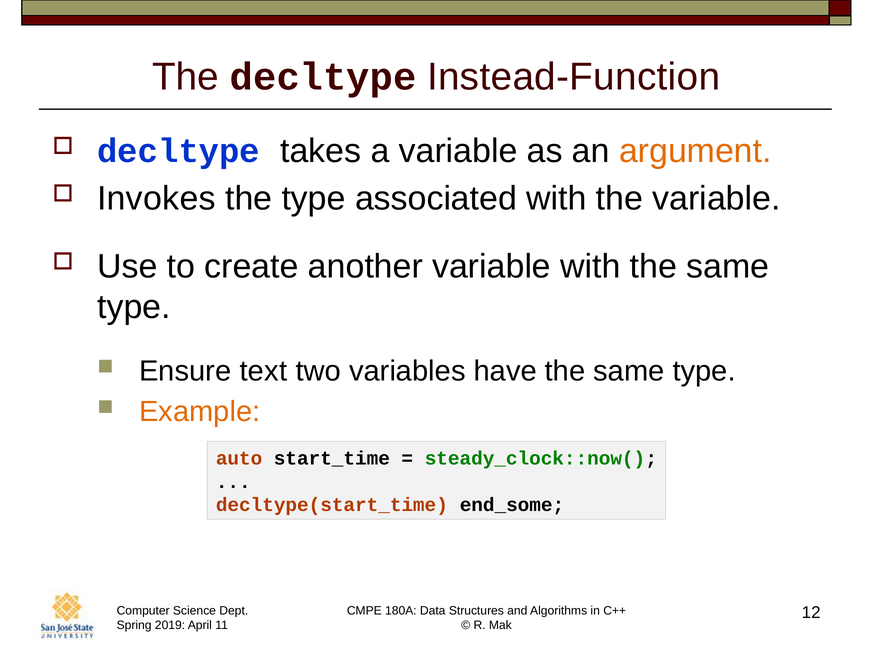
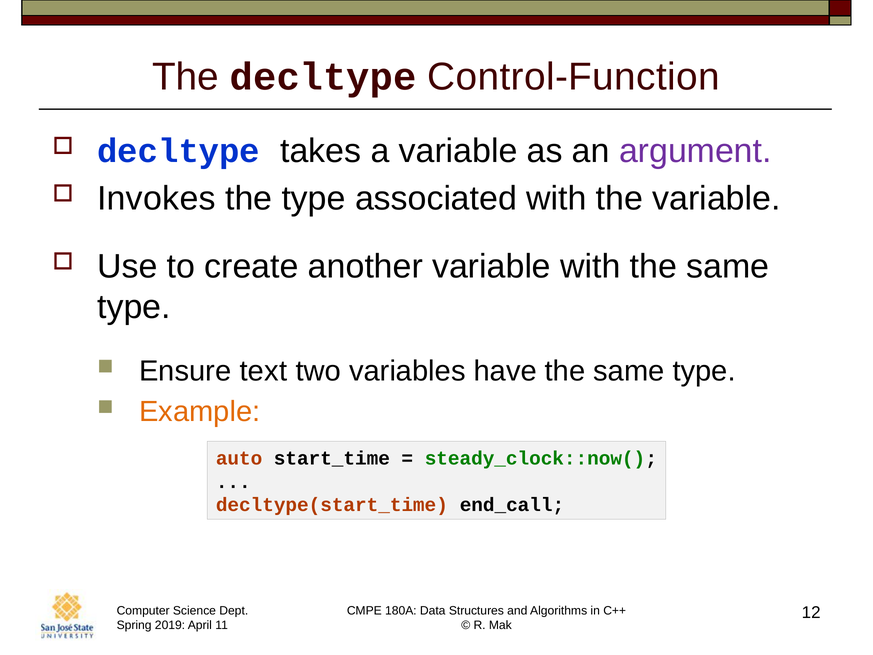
Instead-Function: Instead-Function -> Control-Function (574, 77)
argument colour: orange -> purple (695, 151)
end_some: end_some -> end_call (512, 505)
